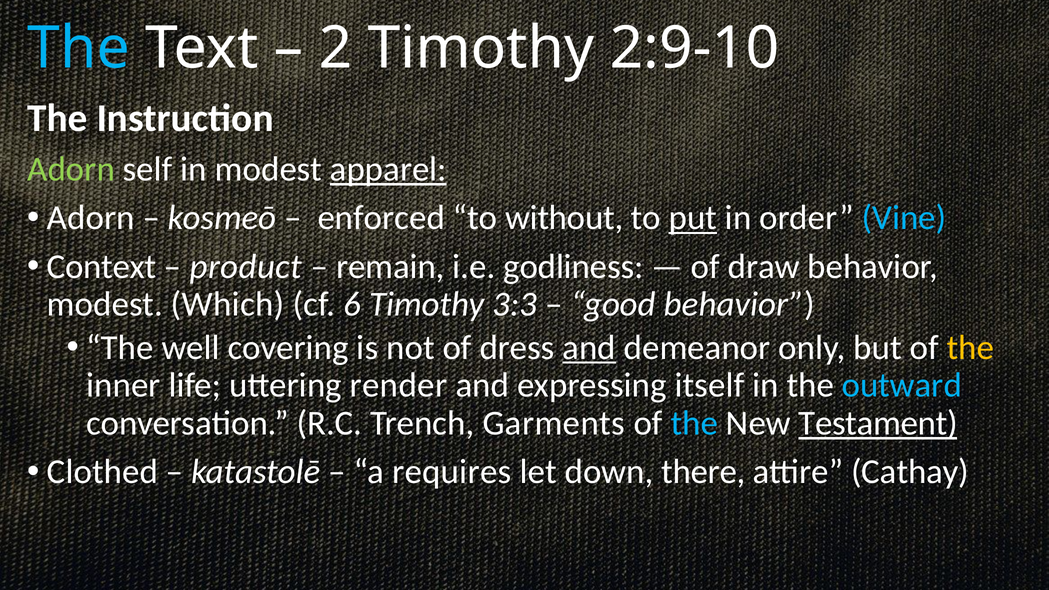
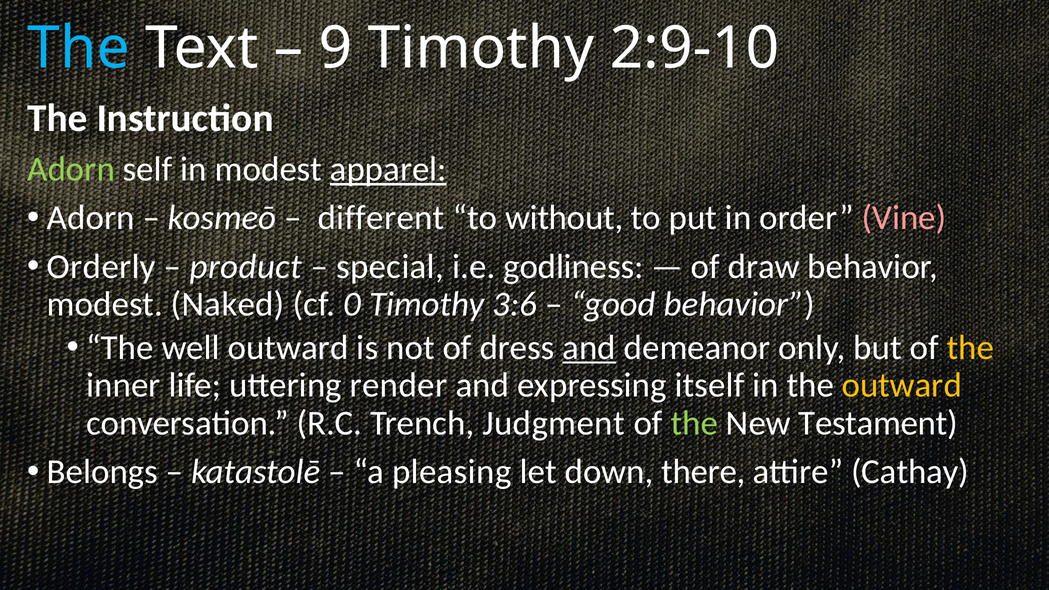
2: 2 -> 9 (335, 48)
enforced: enforced -> different (381, 218)
put underline: present -> none (693, 218)
Vine colour: light blue -> pink (904, 218)
Context: Context -> Orderly (101, 267)
remain: remain -> special (390, 267)
Which: Which -> Naked (228, 304)
6: 6 -> 0 (352, 304)
3:3: 3:3 -> 3:6 (515, 304)
well covering: covering -> outward (288, 348)
outward colour: light blue -> yellow (902, 385)
Garments: Garments -> Judgment (554, 423)
the colour: light blue -> light green (694, 423)
Testament underline: present -> none (878, 423)
Clothed: Clothed -> Belongs (102, 472)
requires: requires -> pleasing (452, 472)
